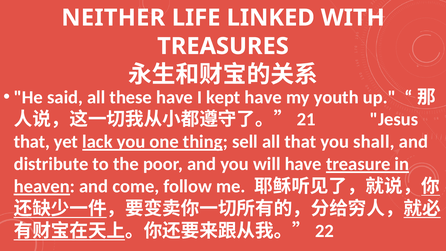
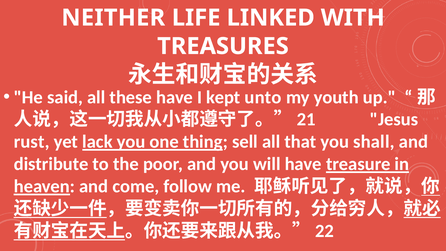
kept have: have -> unto (263, 97)
that: that -> rust (32, 142)
